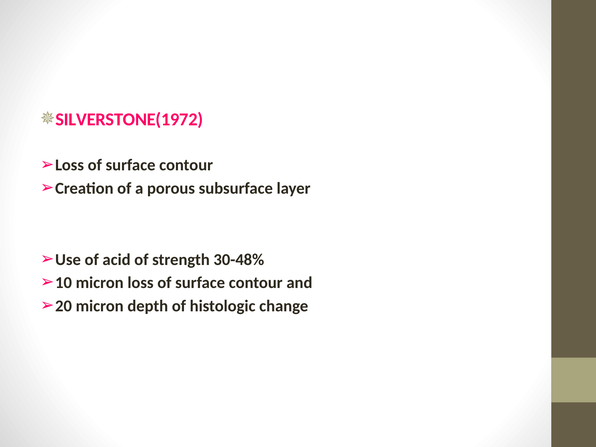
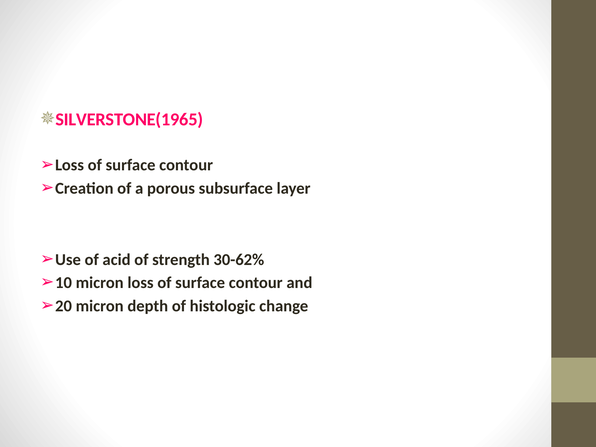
SILVERSTONE(1972: SILVERSTONE(1972 -> SILVERSTONE(1965 (129, 119)
30-48%: 30-48% -> 30-62% (239, 260)
